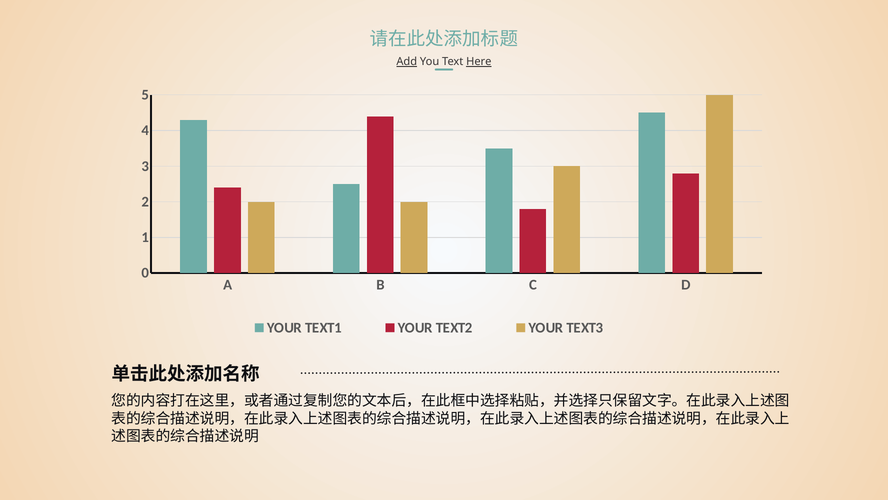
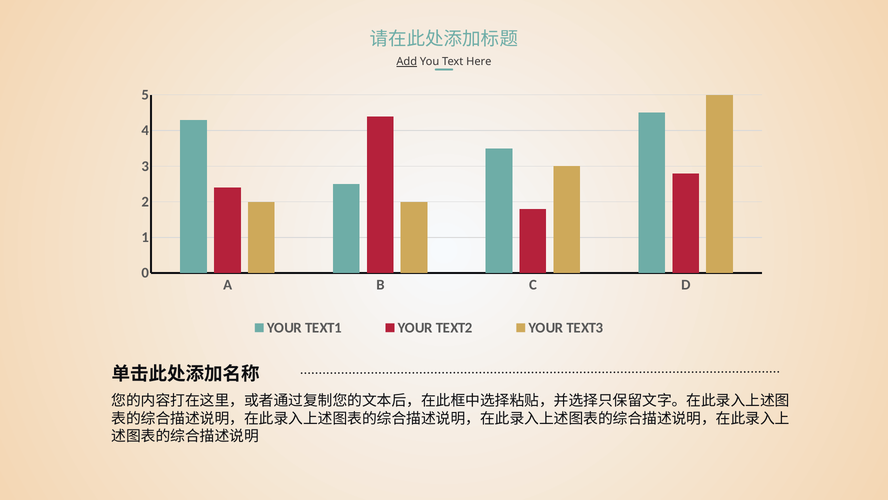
Here underline: present -> none (479, 62)
